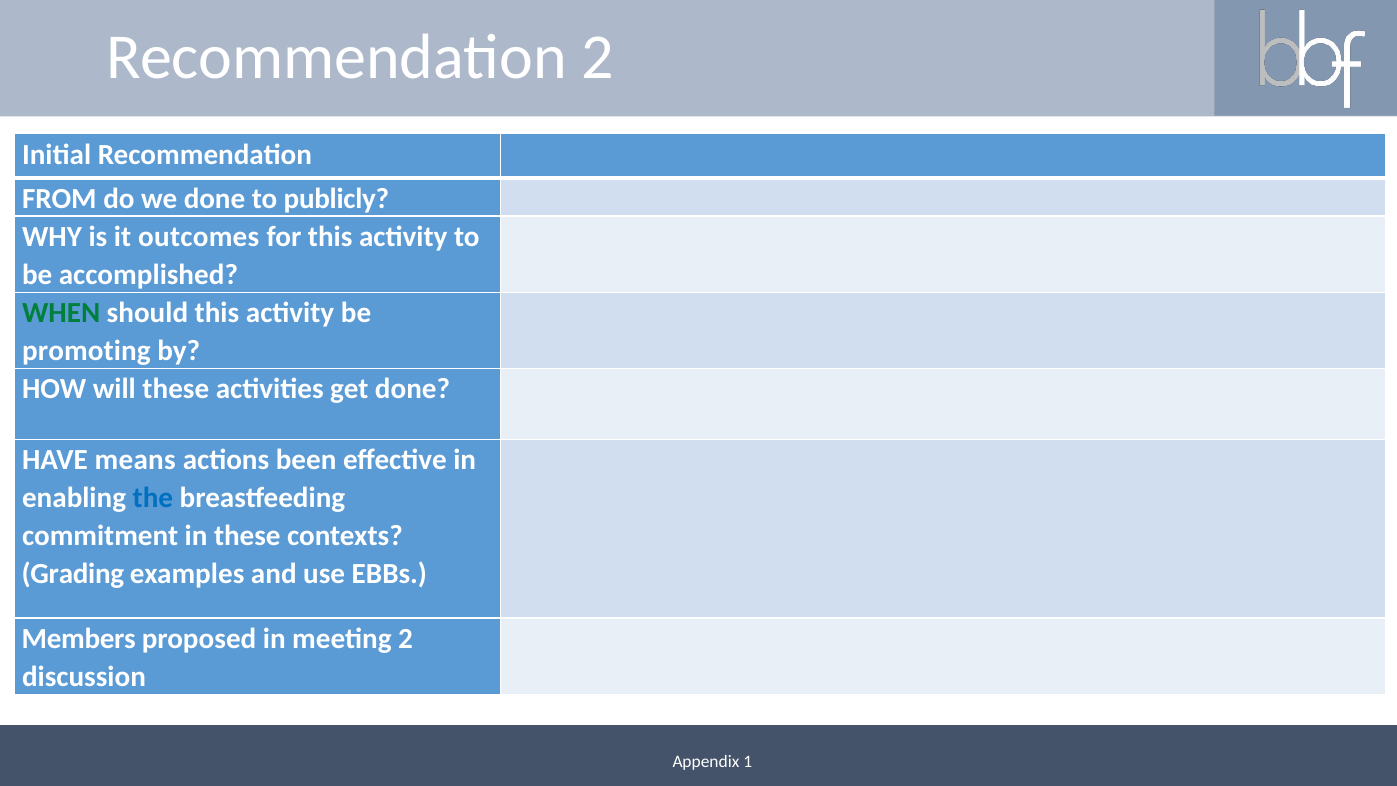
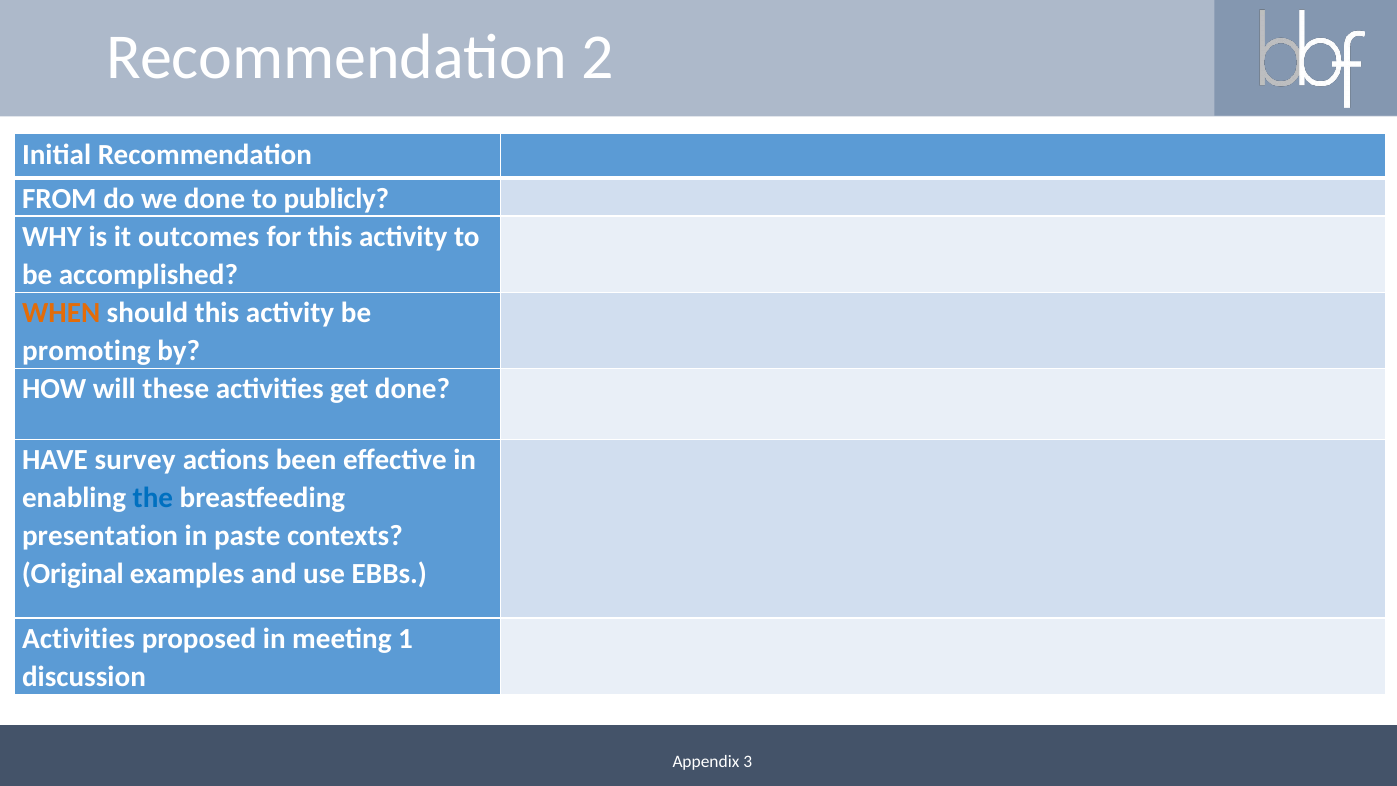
WHEN colour: green -> orange (61, 313)
means: means -> survey (135, 460)
commitment: commitment -> presentation (100, 536)
in these: these -> paste (247, 536)
Grading: Grading -> Original (73, 574)
Members: Members -> Activities (78, 638)
meeting 2: 2 -> 1 (405, 638)
1: 1 -> 3 (748, 761)
